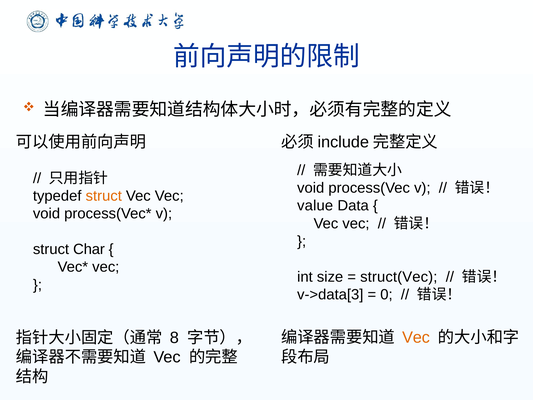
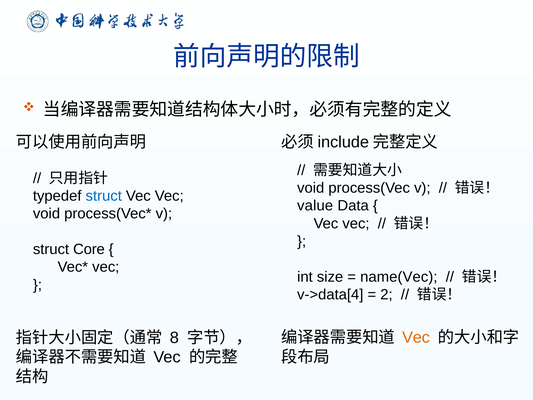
struct colour: orange -> blue (104, 196)
Char: Char -> Core (89, 249)
struct(Vec: struct(Vec -> name(Vec (399, 277)
v->data[3: v->data[3 -> v->data[4 (330, 294)
0: 0 -> 2 (386, 294)
